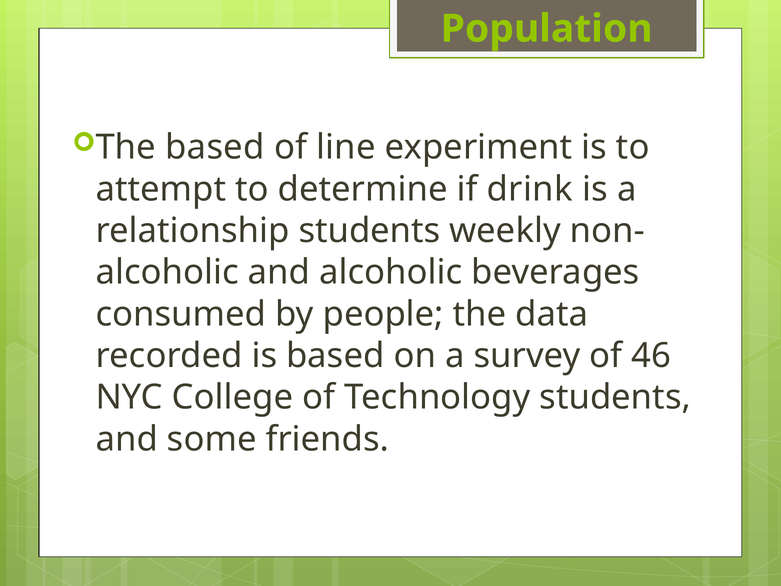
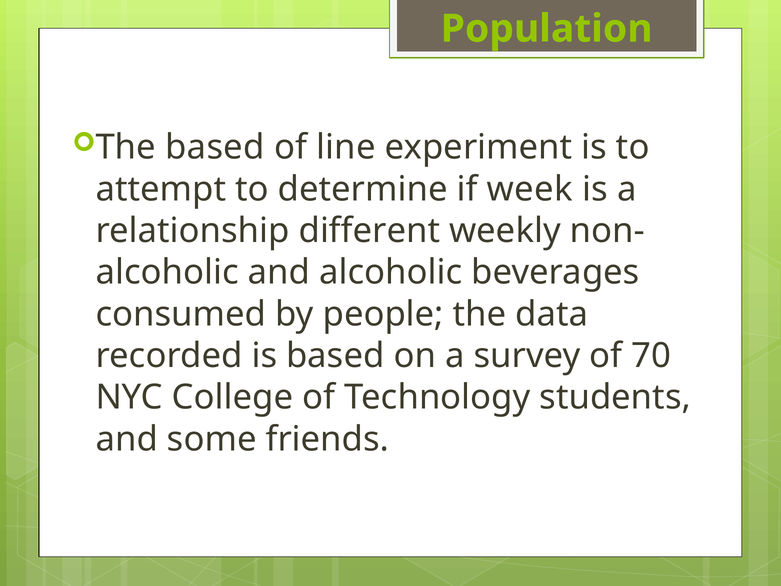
drink: drink -> week (530, 189)
relationship students: students -> different (369, 231)
46: 46 -> 70 (651, 356)
